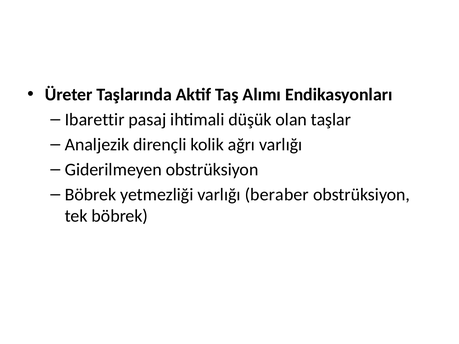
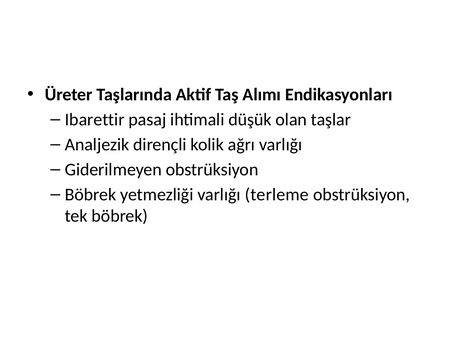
beraber: beraber -> terleme (277, 195)
